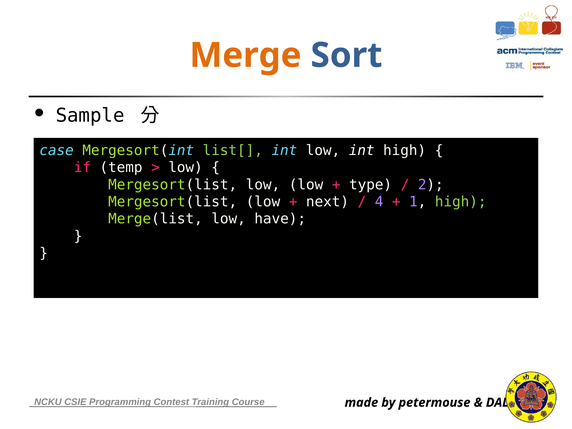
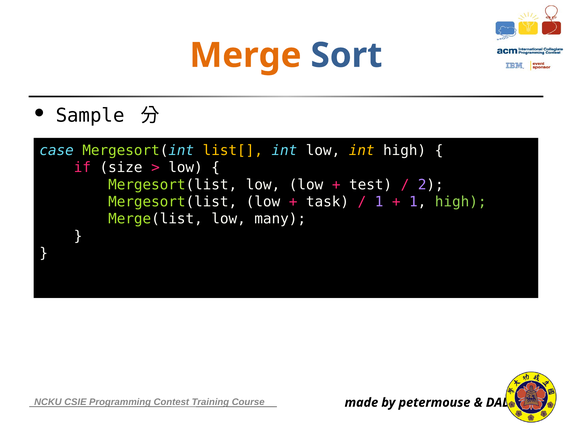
list[ colour: light green -> yellow (233, 150)
int colour: white -> yellow (362, 150)
temp: temp -> size (121, 167)
type: type -> test (371, 185)
next: next -> task (328, 202)
4: 4 -> 1 (379, 202)
have: have -> many (280, 219)
